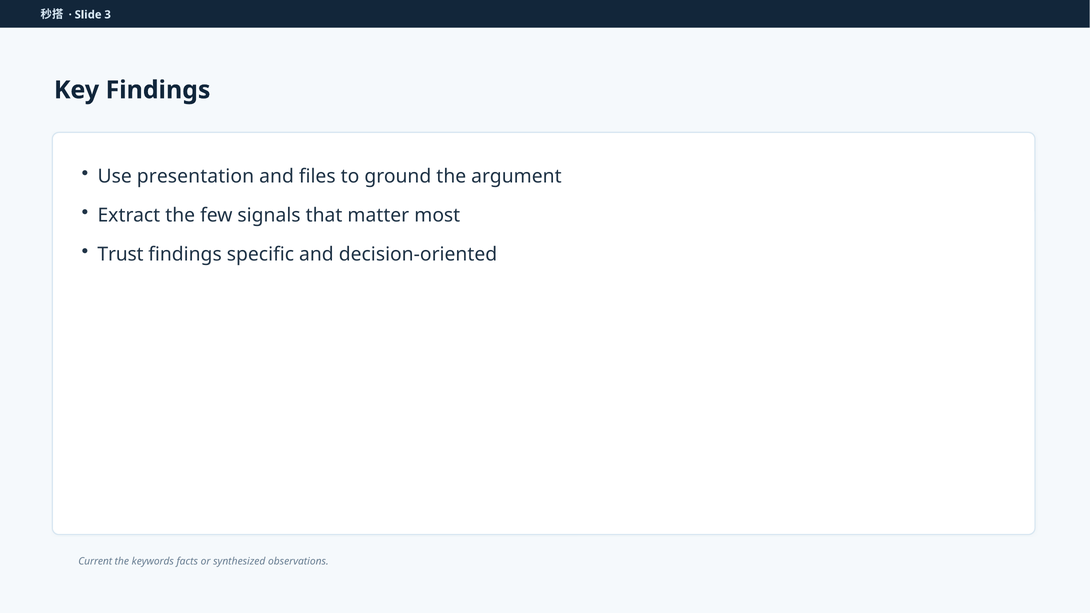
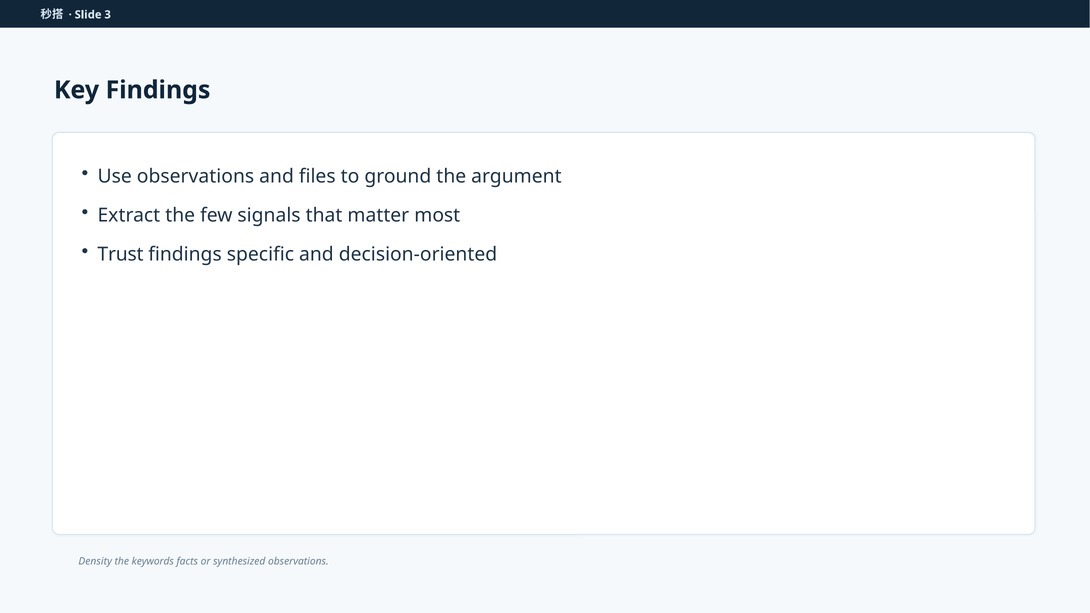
Use presentation: presentation -> observations (196, 176)
Current: Current -> Density (95, 561)
